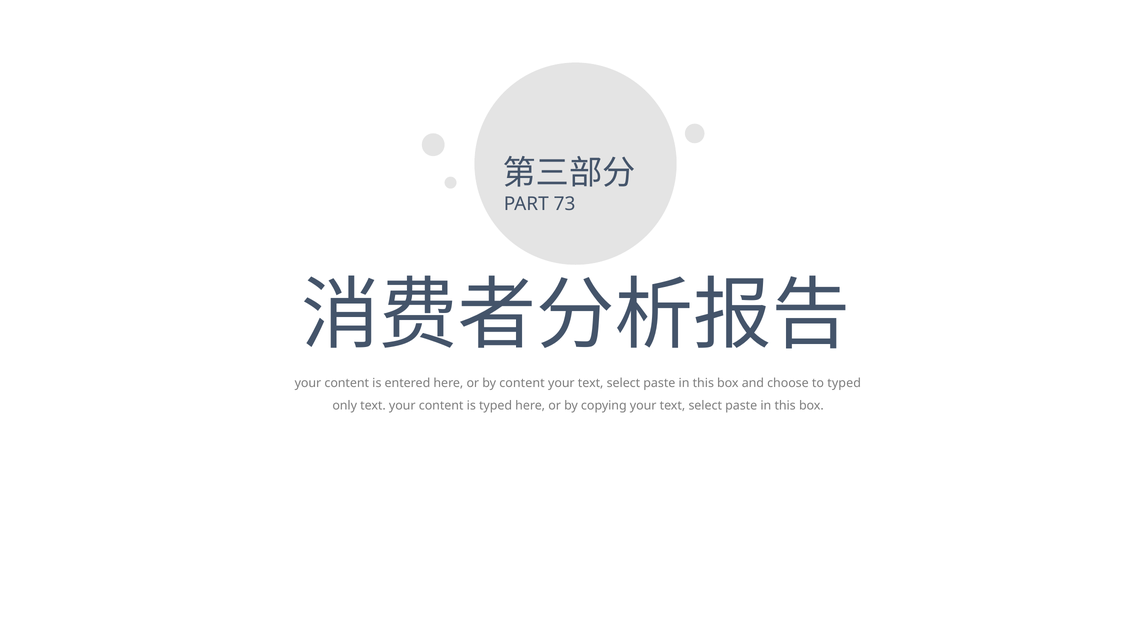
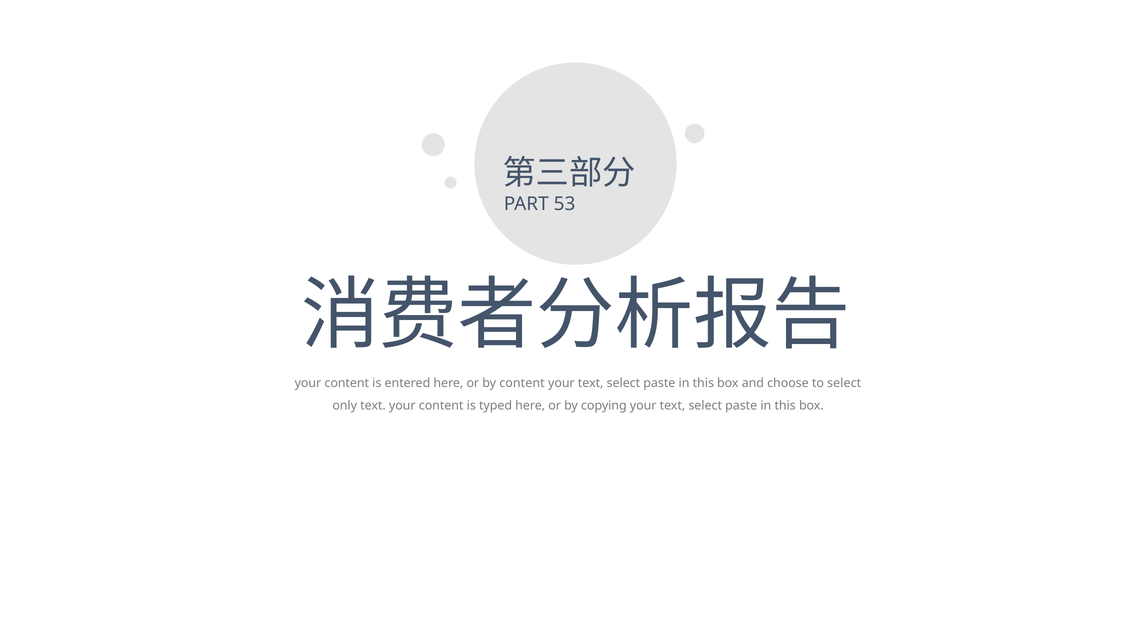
73: 73 -> 53 (565, 204)
to typed: typed -> select (844, 383)
